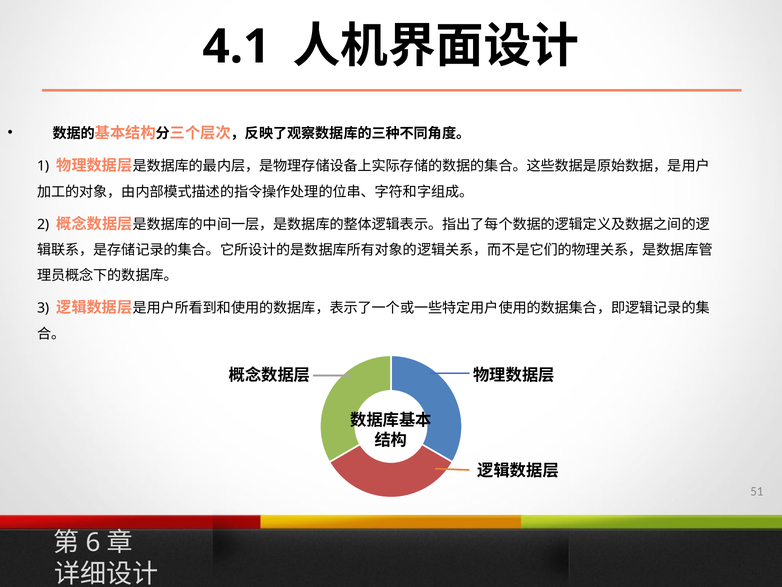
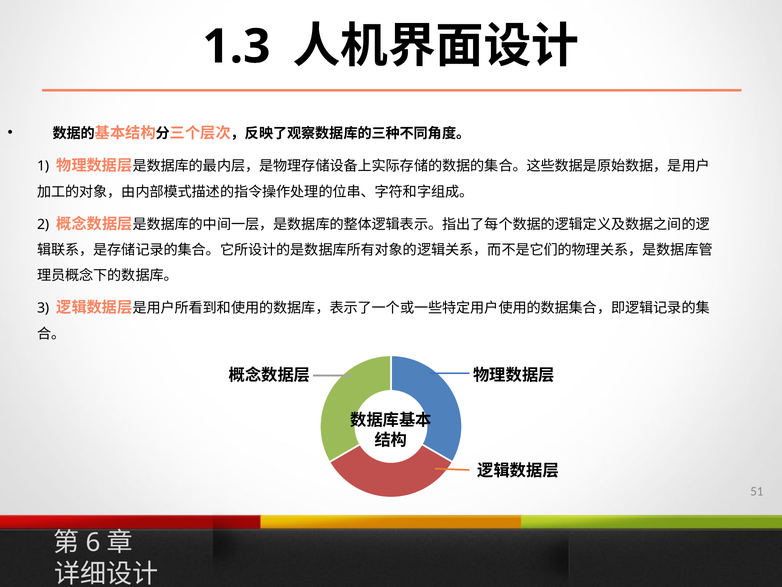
4.1: 4.1 -> 1.3 (236, 47)
